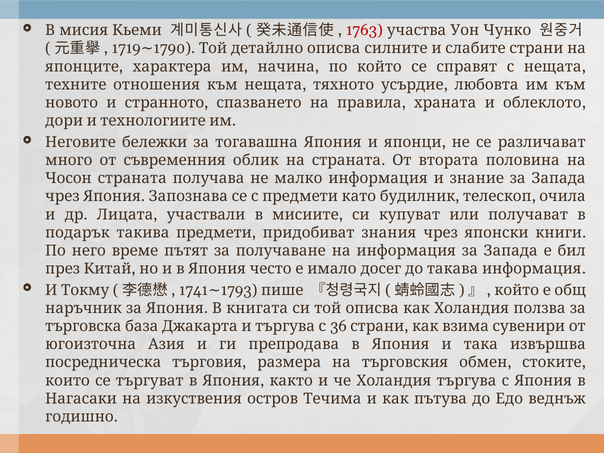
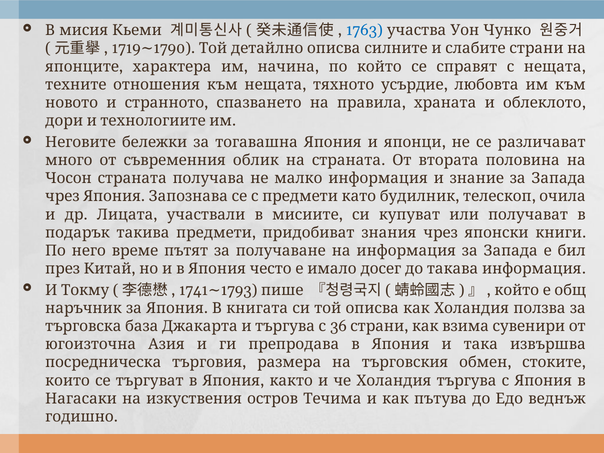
1763 colour: red -> blue (364, 30)
